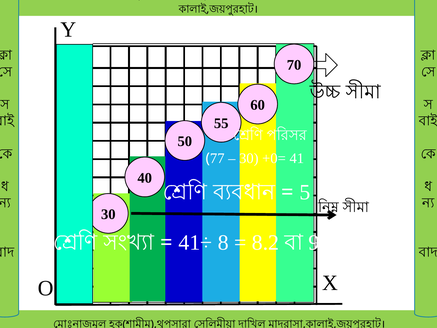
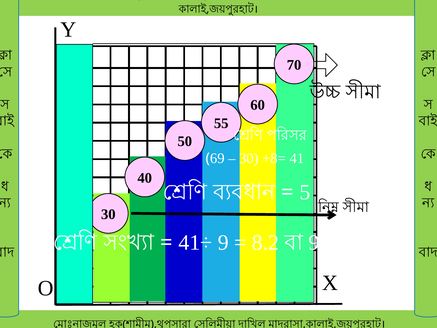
77: 77 -> 69 (217, 158)
+0=: +0= -> +8= (274, 158)
41÷ 8: 8 -> 9 (223, 243)
